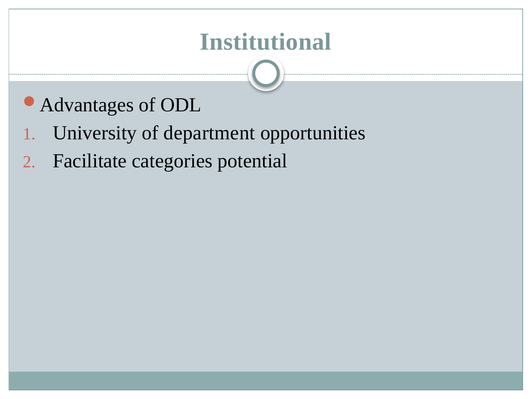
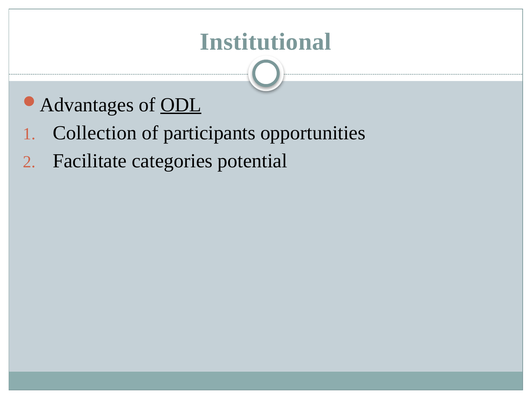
ODL underline: none -> present (181, 105)
University: University -> Collection (95, 133)
department: department -> participants (209, 133)
